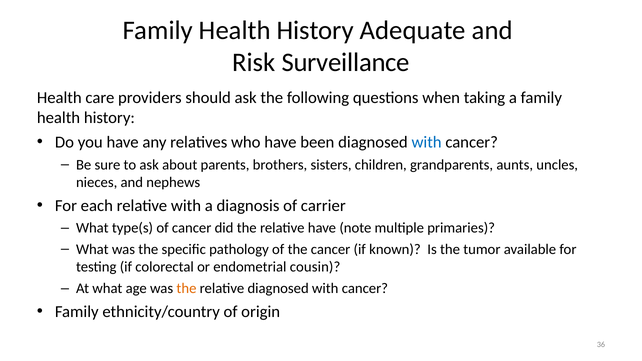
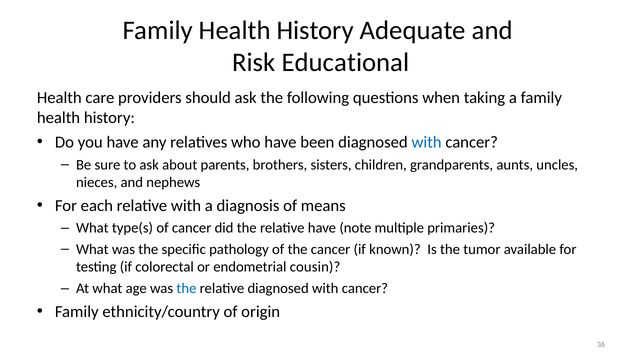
Surveillance: Surveillance -> Educational (346, 62)
carrier: carrier -> means (323, 206)
the colour: orange -> blue (186, 289)
